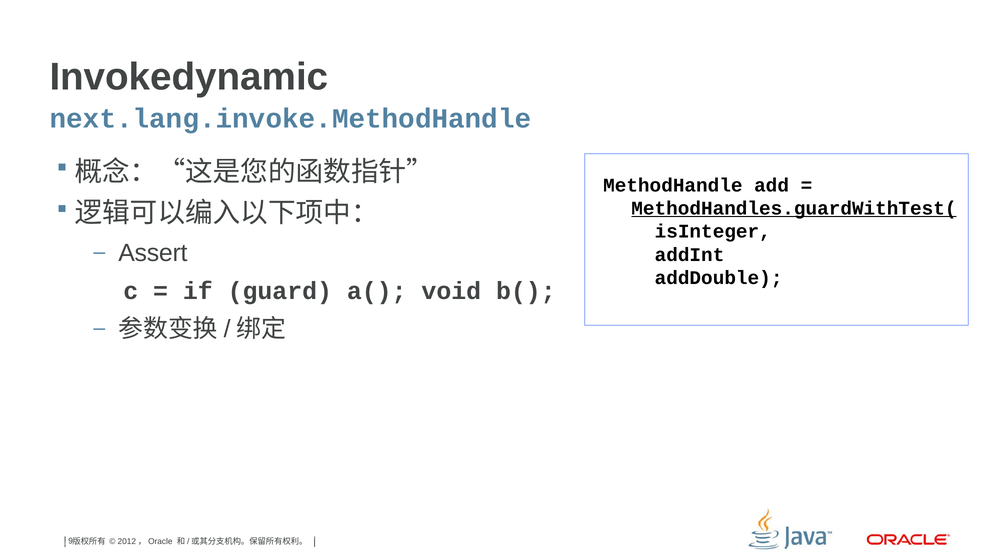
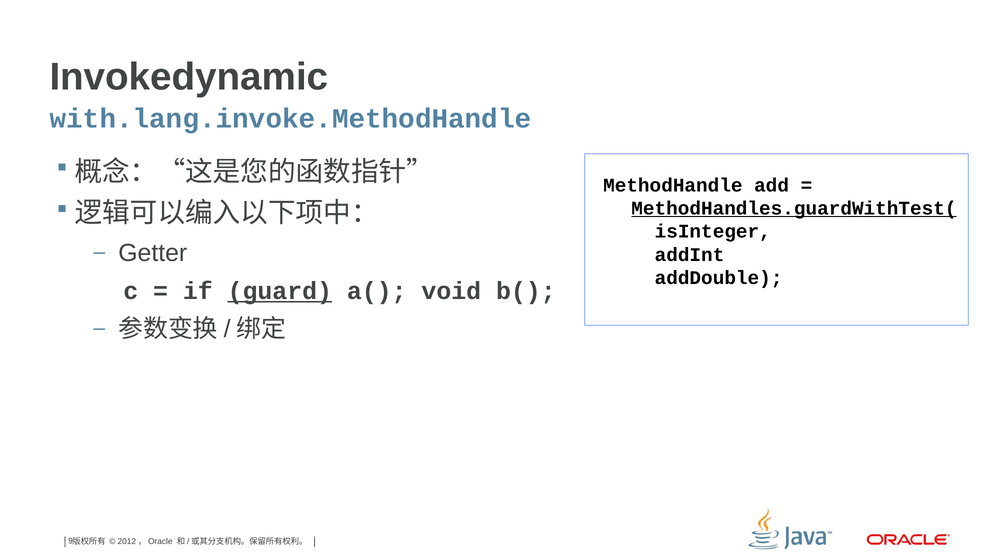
next.lang.invoke.MethodHandle: next.lang.invoke.MethodHandle -> with.lang.invoke.MethodHandle (290, 118)
Assert: Assert -> Getter (153, 253)
guard underline: none -> present (280, 291)
